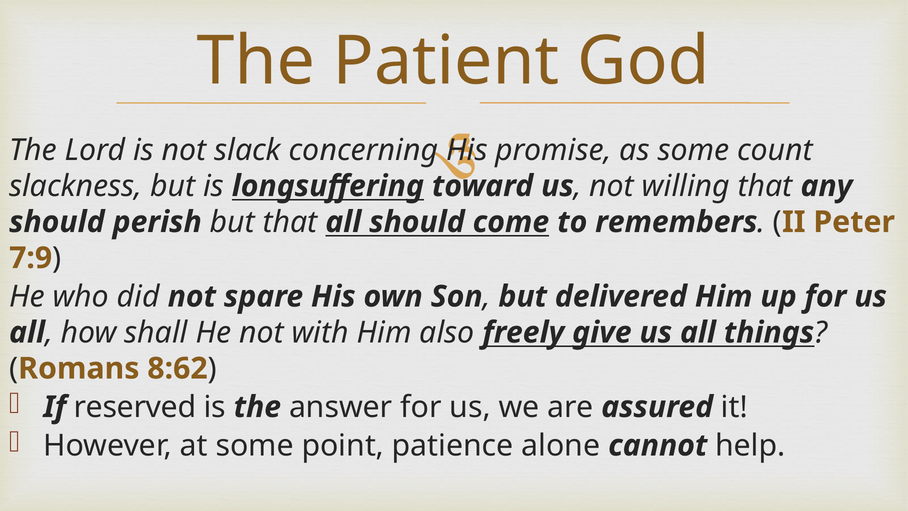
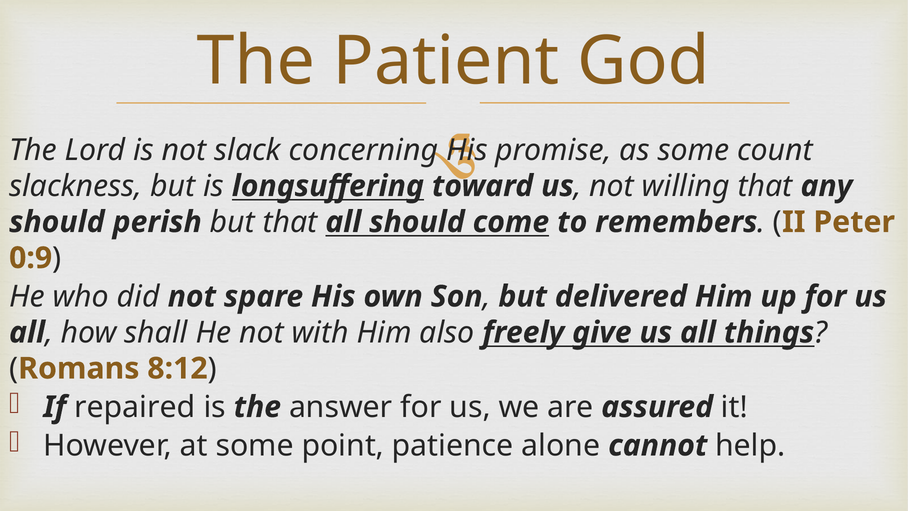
7:9: 7:9 -> 0:9 (31, 258)
8:62: 8:62 -> 8:12 (177, 368)
reserved: reserved -> repaired (135, 407)
